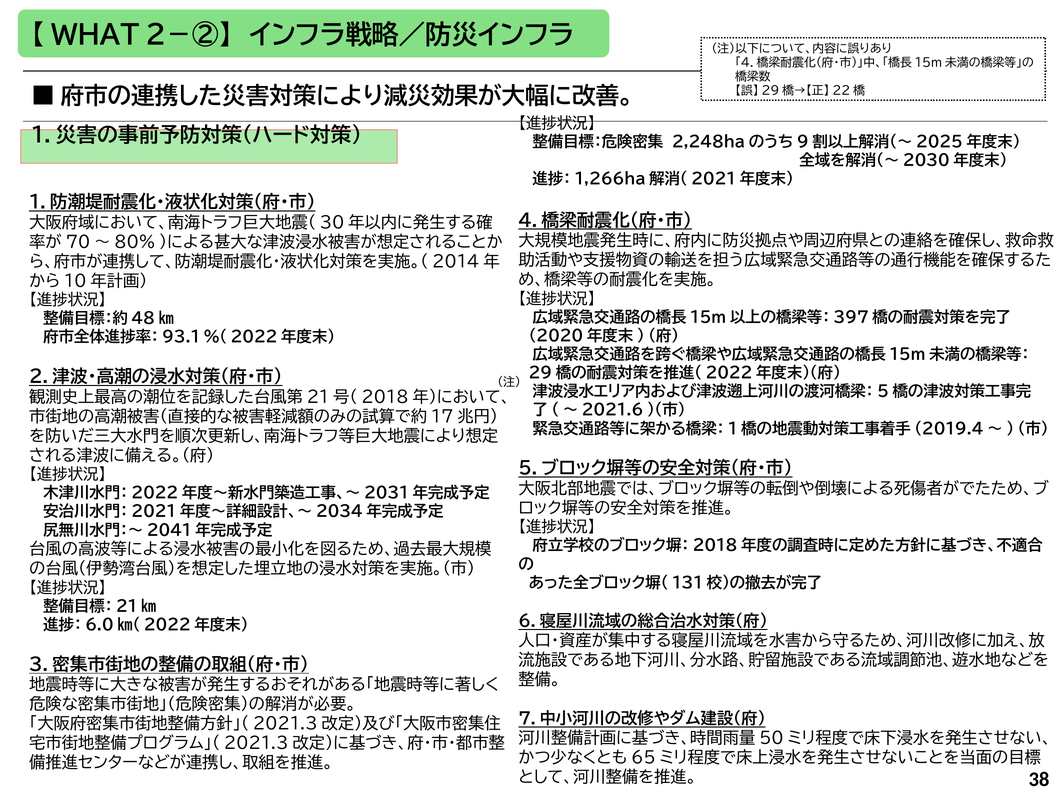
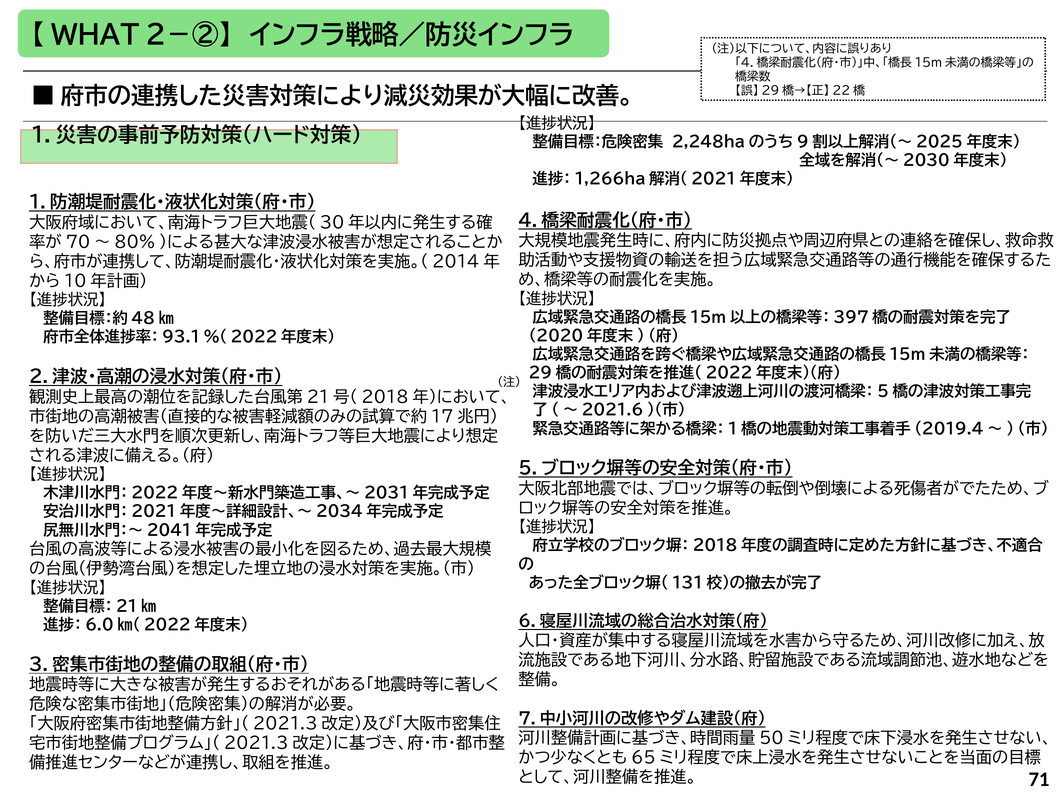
38: 38 -> 71 (1039, 779)
